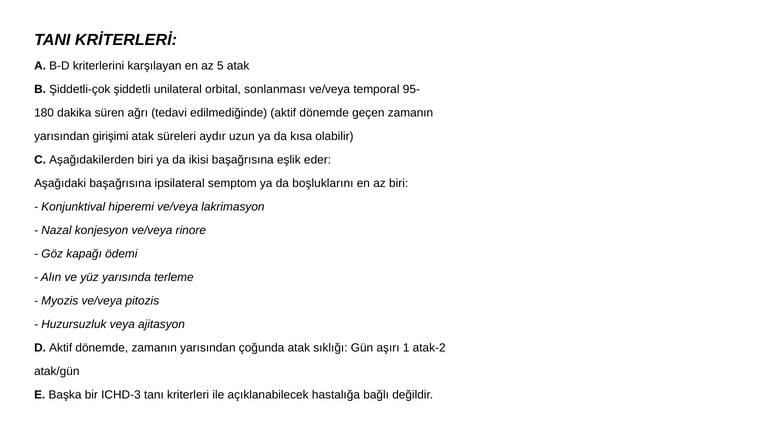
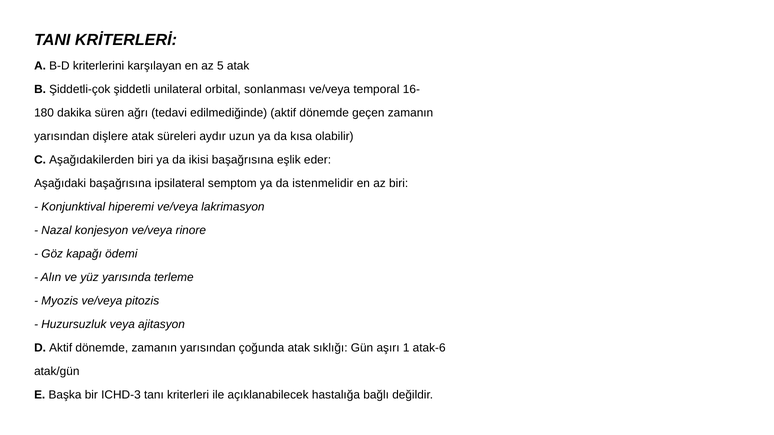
95-: 95- -> 16- (411, 89)
girişimi: girişimi -> dişlere (110, 136)
boşluklarını: boşluklarını -> istenmelidir (323, 183)
atak-2: atak-2 -> atak-6 (429, 348)
